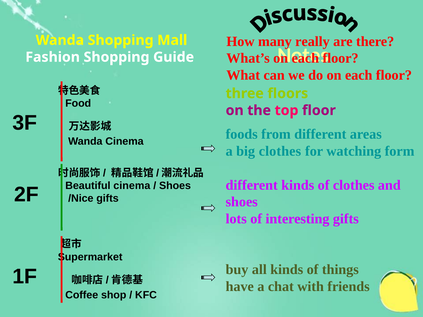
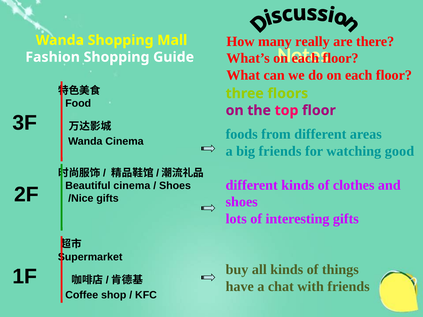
big clothes: clothes -> friends (280, 151)
form: form -> good (399, 151)
